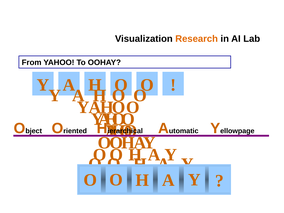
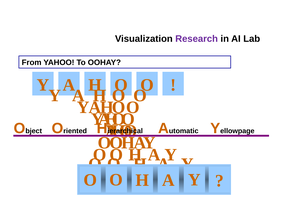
Research colour: orange -> purple (197, 39)
